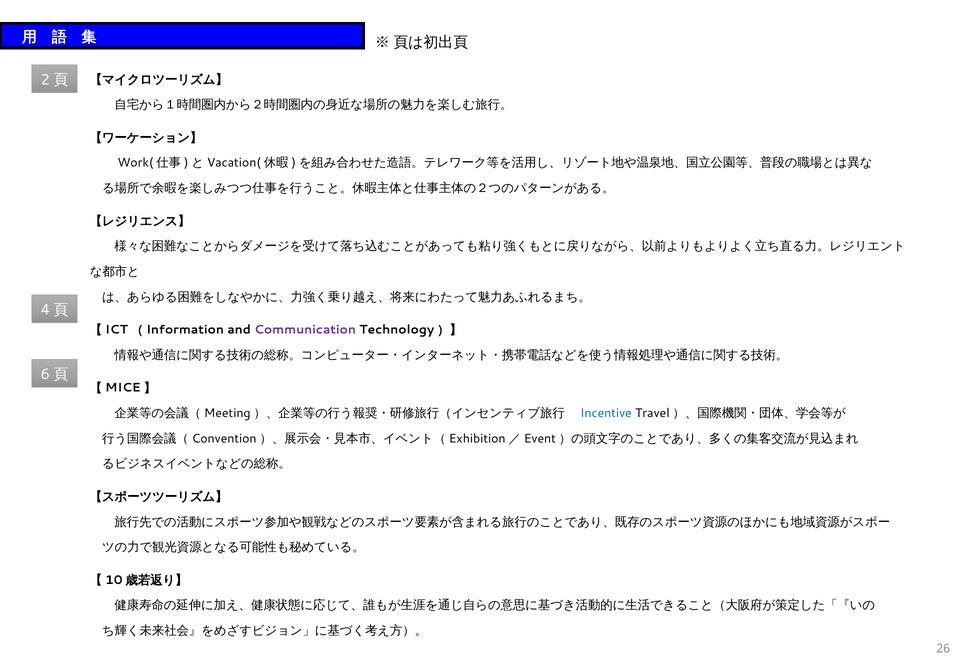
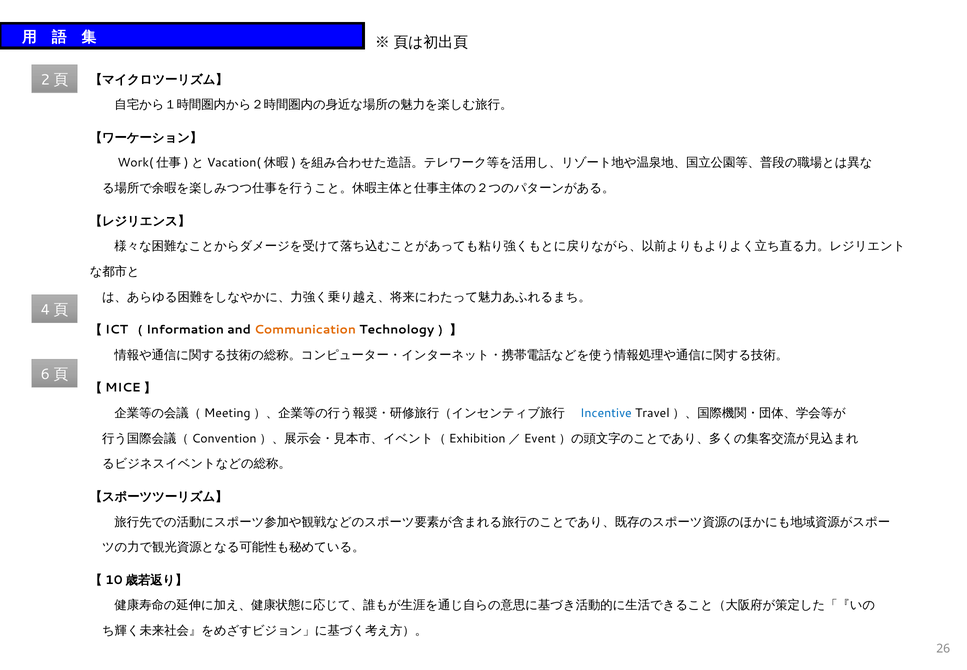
Communication colour: purple -> orange (305, 329)
